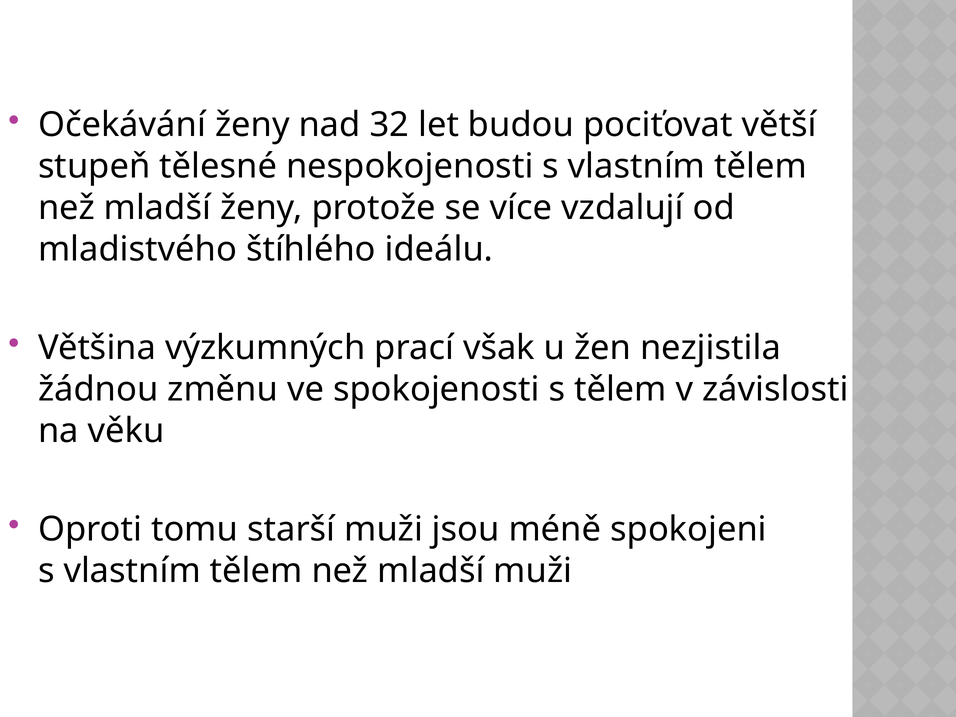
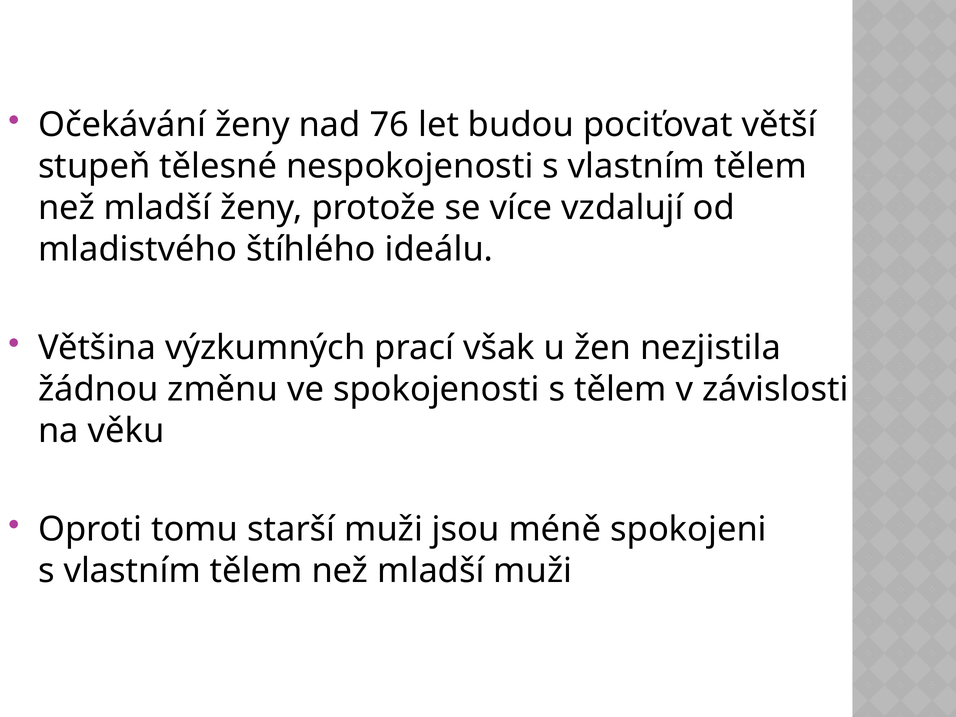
32: 32 -> 76 (389, 125)
